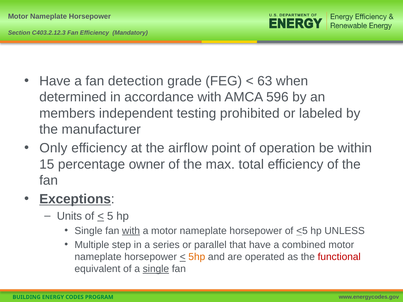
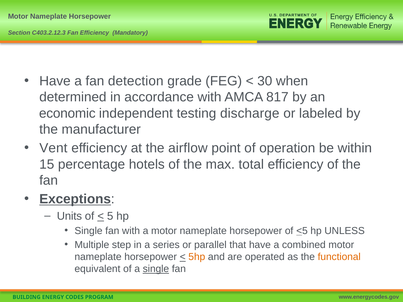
63: 63 -> 30 (265, 81)
596: 596 -> 817 (277, 97)
members: members -> economic (67, 113)
prohibited: prohibited -> discharge (250, 113)
Only: Only -> Vent (53, 148)
owner: owner -> hotels (147, 164)
with underline: present -> none (131, 231)
functional colour: red -> orange (339, 257)
